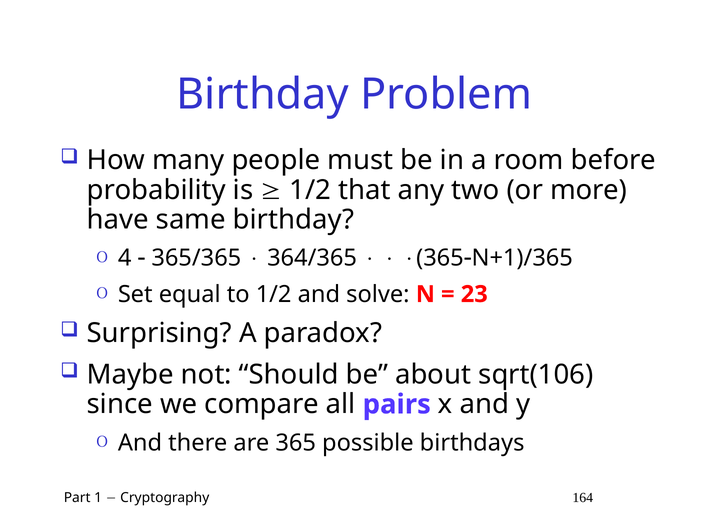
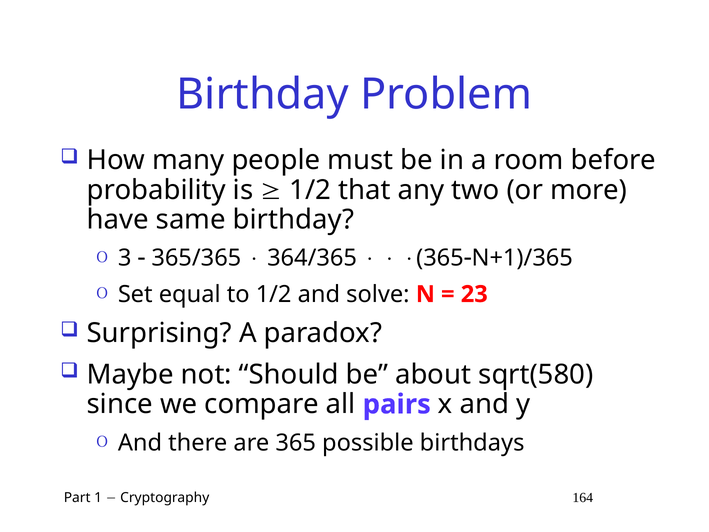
4: 4 -> 3 (125, 258)
sqrt(106: sqrt(106 -> sqrt(580 (536, 374)
